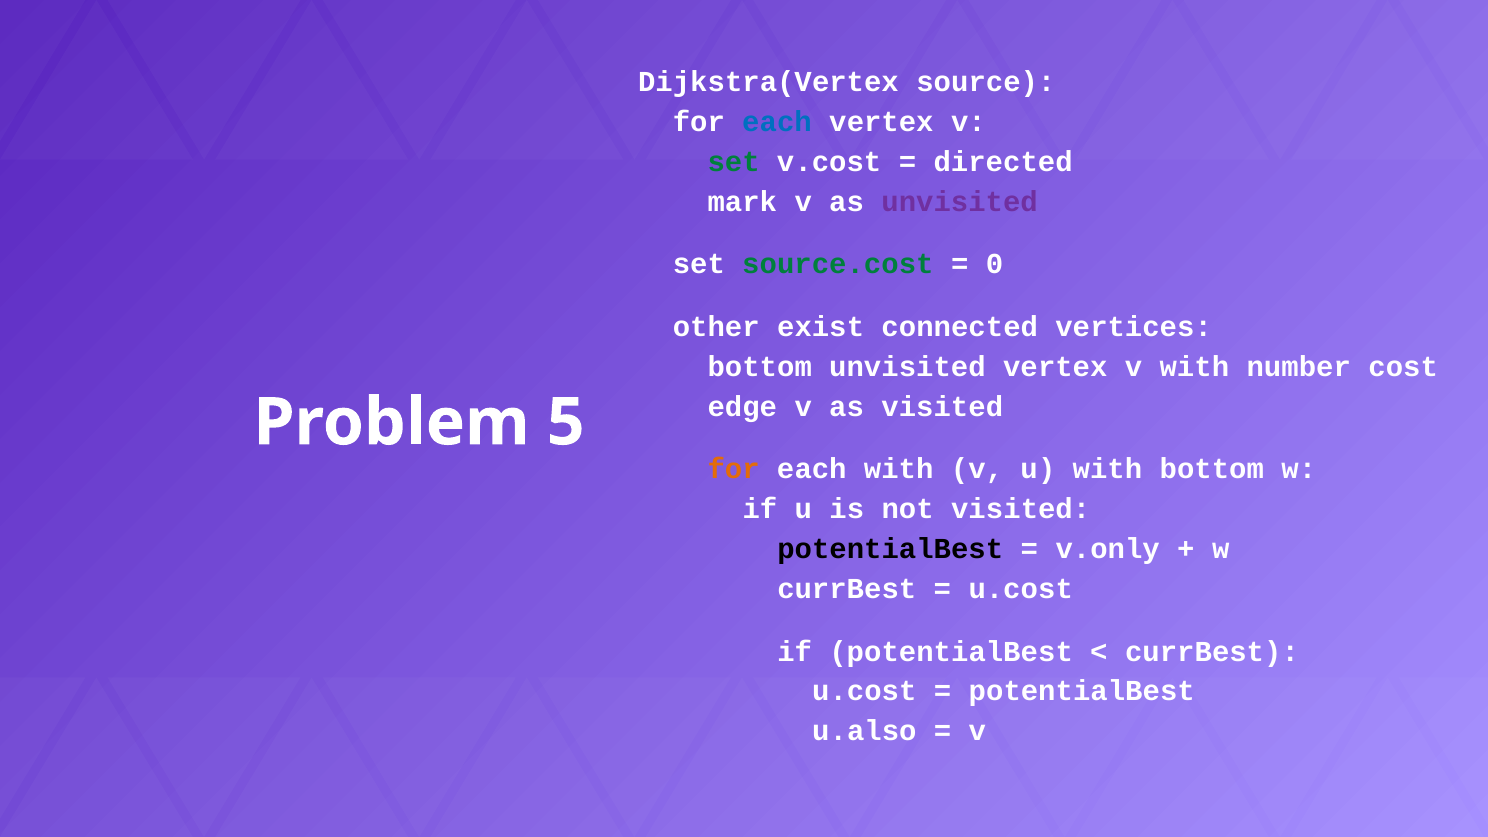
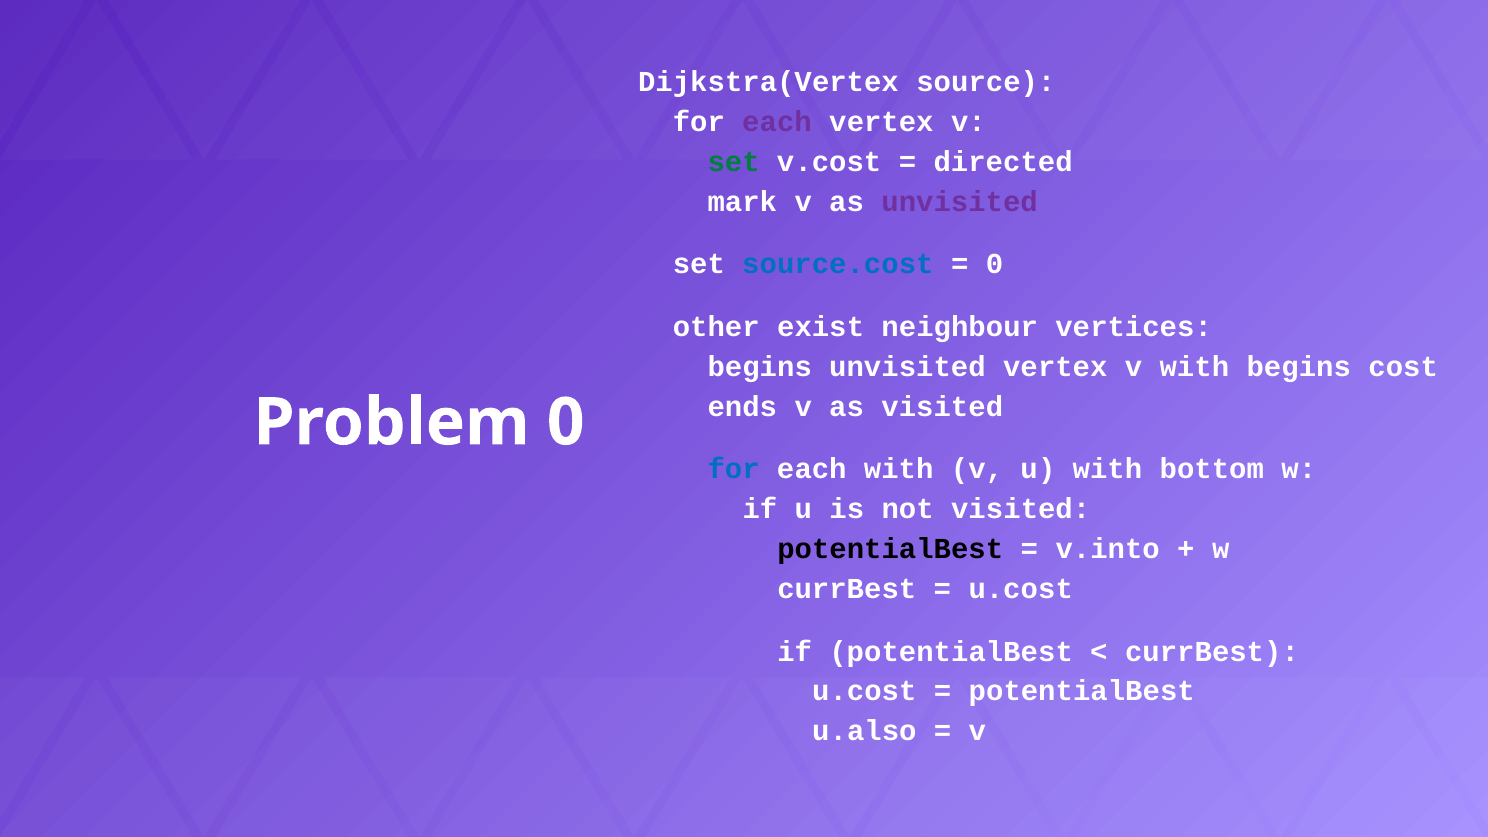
each colour: blue -> purple (777, 122)
source.cost colour: green -> blue (838, 264)
connected: connected -> neighbour (960, 327)
bottom: bottom -> begins (760, 367)
with number: number -> begins (1299, 367)
edge: edge -> ends (742, 407)
Problem 5: 5 -> 0 (566, 423)
for colour: orange -> blue (734, 469)
v.only: v.only -> v.into (1108, 549)
